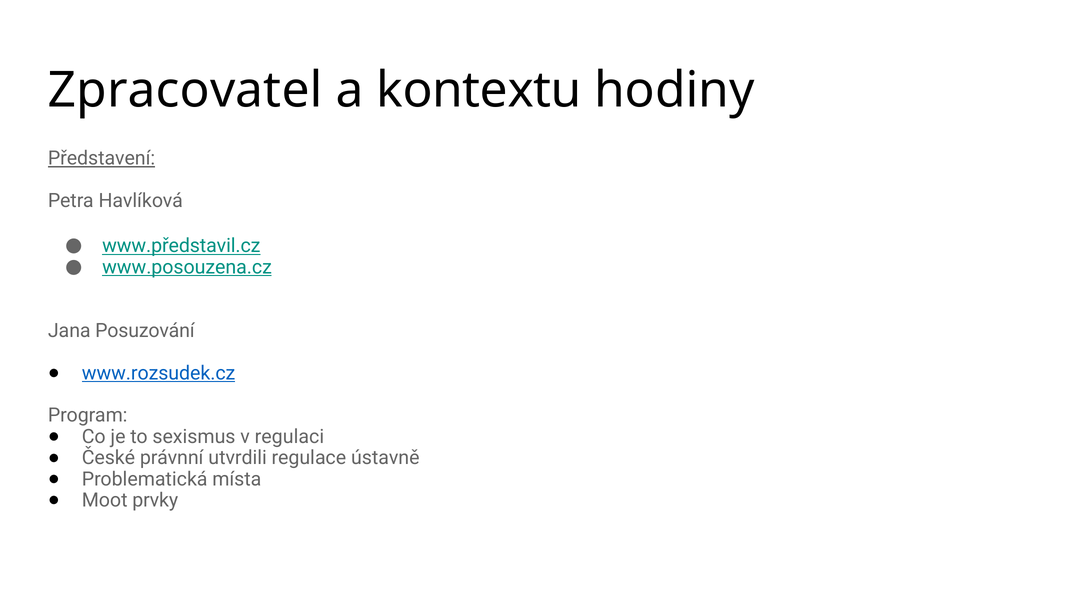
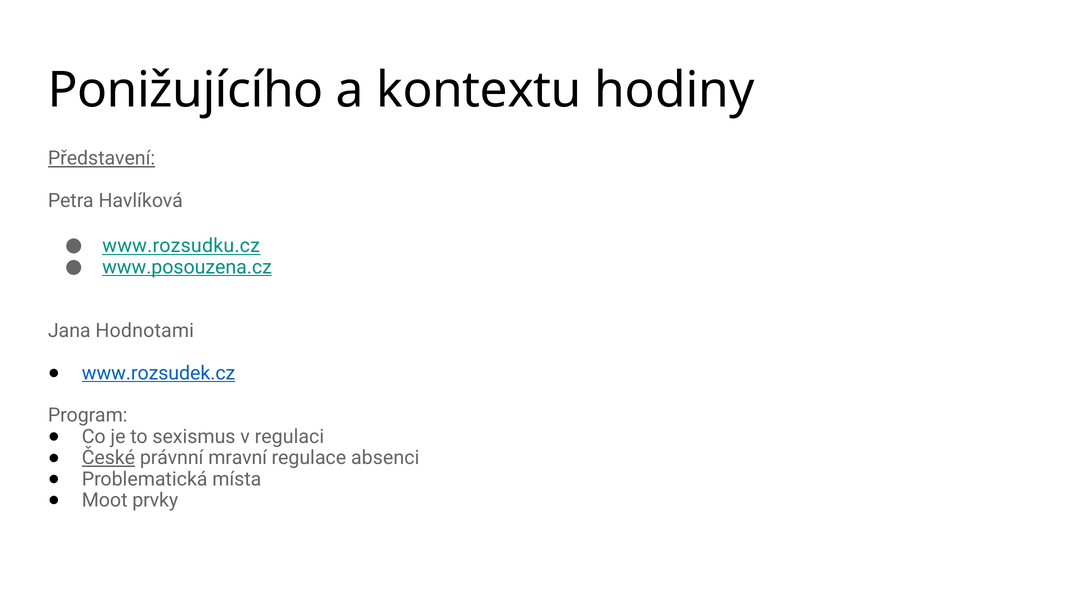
Zpracovatel: Zpracovatel -> Ponižujícího (186, 90)
www.představil.cz: www.představil.cz -> www.rozsudku.cz (181, 246)
Posuzování: Posuzování -> Hodnotami (145, 331)
České underline: none -> present (108, 458)
utvrdili: utvrdili -> mravní (238, 458)
ústavně: ústavně -> absenci (385, 458)
